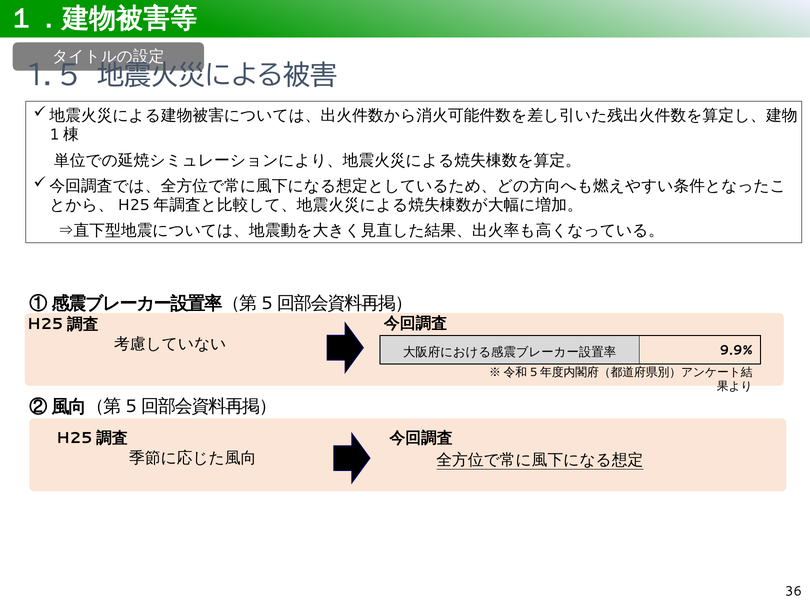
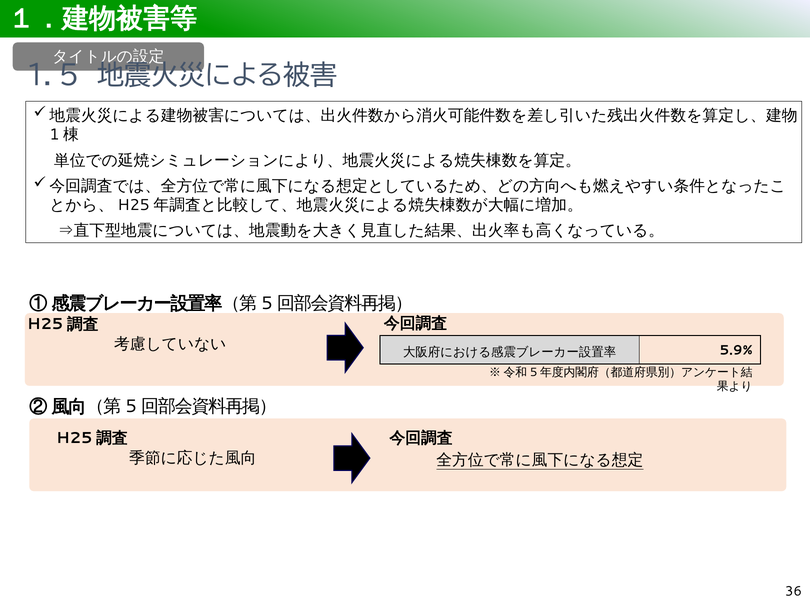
9.9%: 9.9% -> 5.9% (736, 350)
